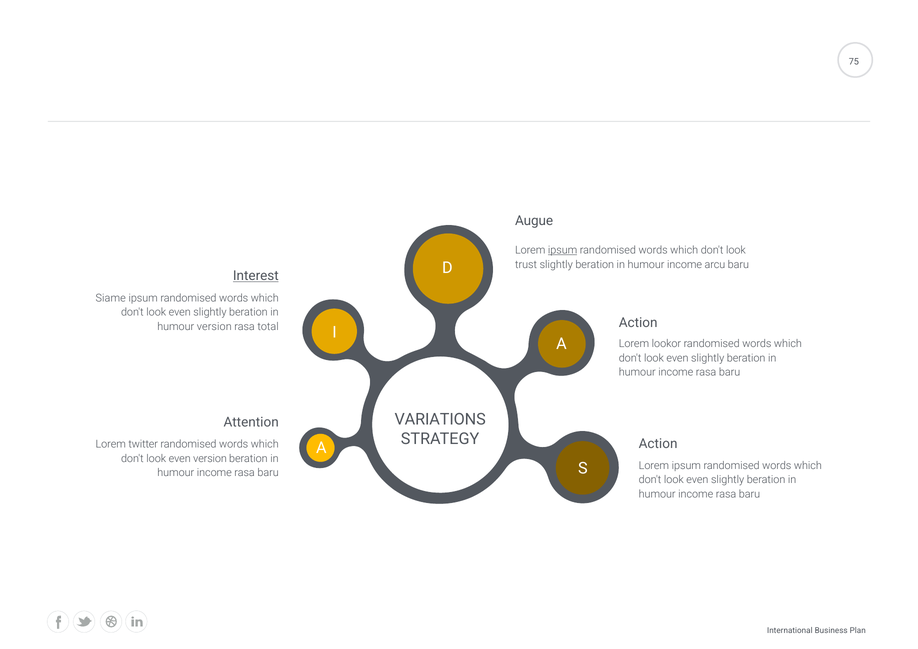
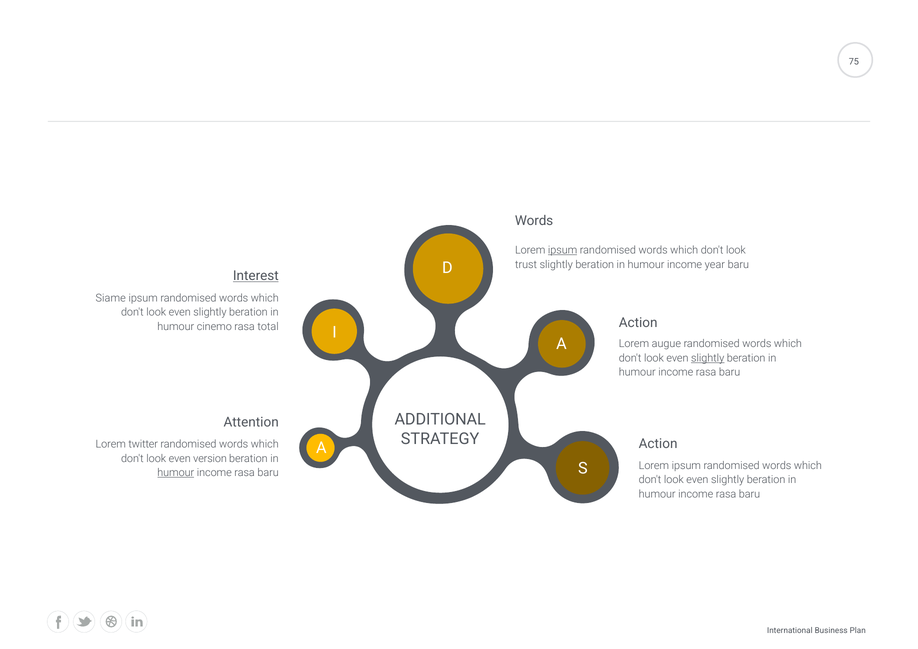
Augue: Augue -> Words (534, 221)
arcu: arcu -> year (715, 264)
humour version: version -> cinemo (214, 326)
lookor: lookor -> augue (666, 344)
slightly underline: none -> present (708, 358)
VARIATIONS: VARIATIONS -> ADDITIONAL (440, 419)
humour underline: none -> present (176, 473)
